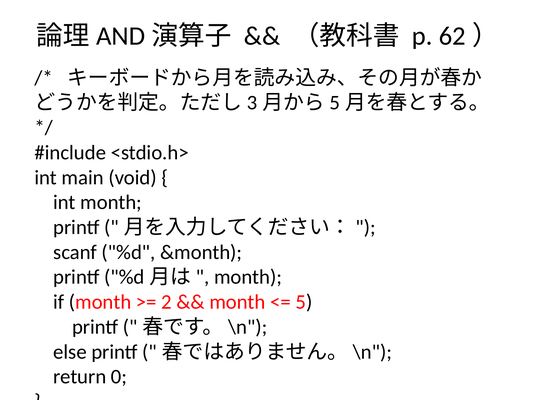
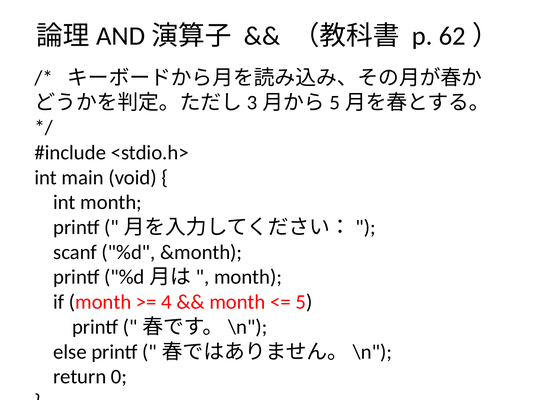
2: 2 -> 4 (167, 302)
